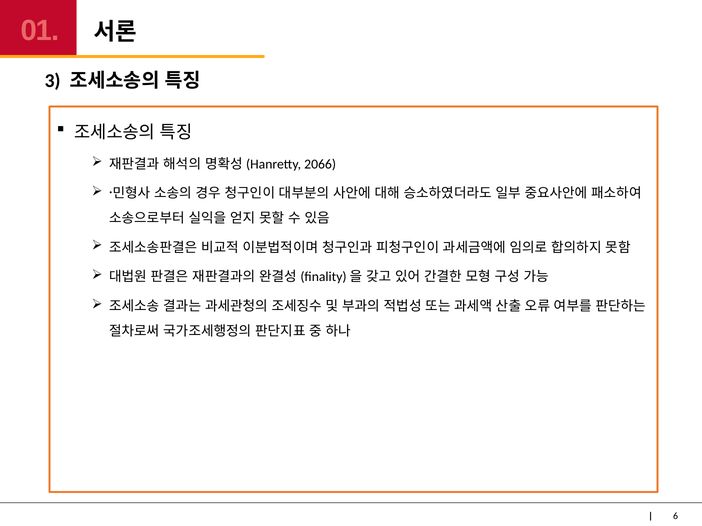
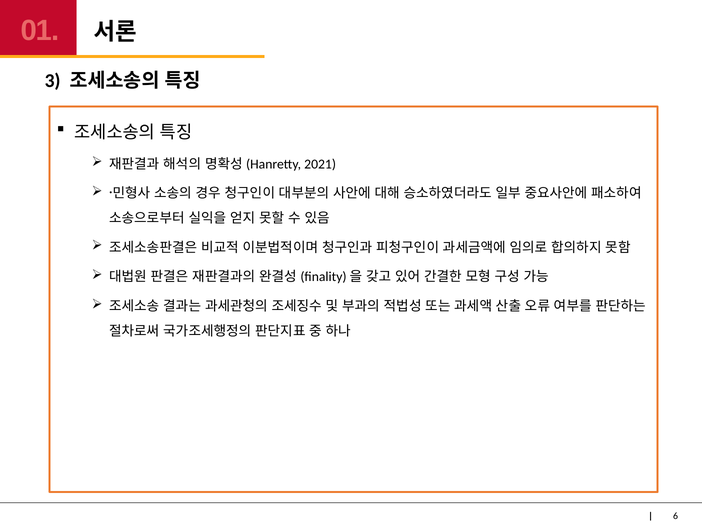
2066: 2066 -> 2021 (320, 164)
